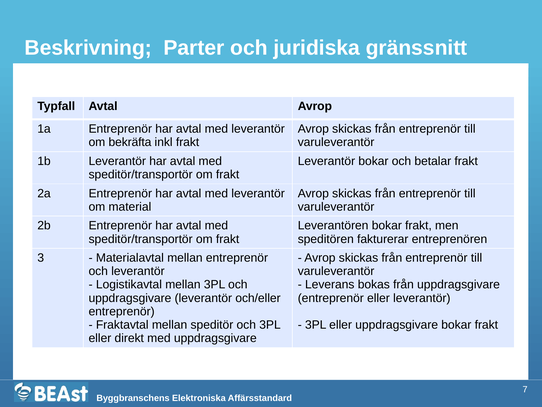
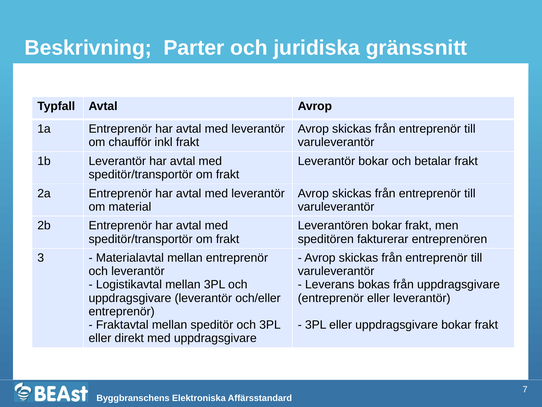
bekräfta: bekräfta -> chaufför (130, 142)
